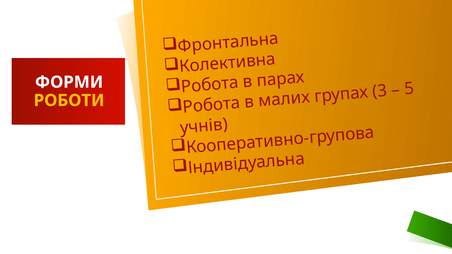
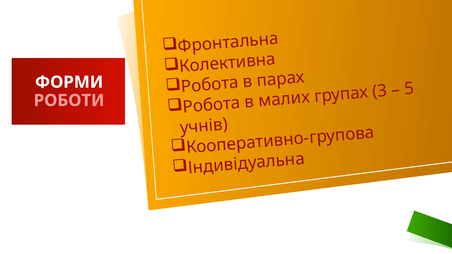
РОБОТИ colour: yellow -> pink (69, 101)
